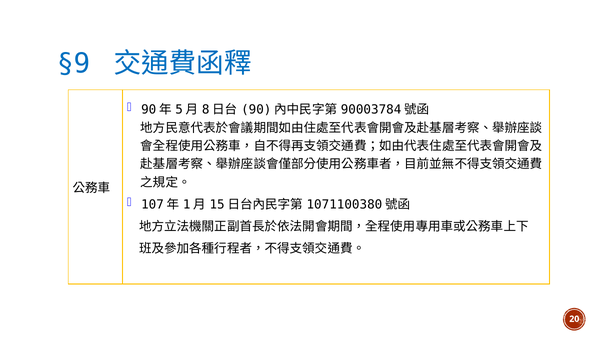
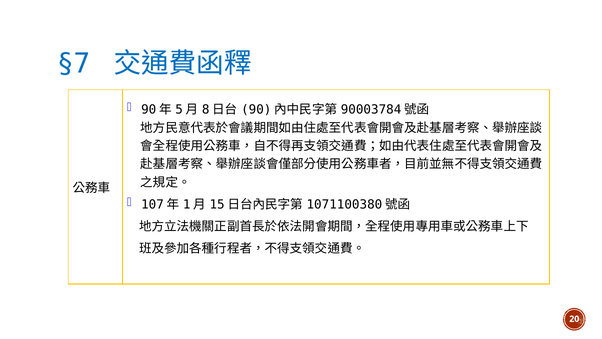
§9: §9 -> §7 (74, 63)
